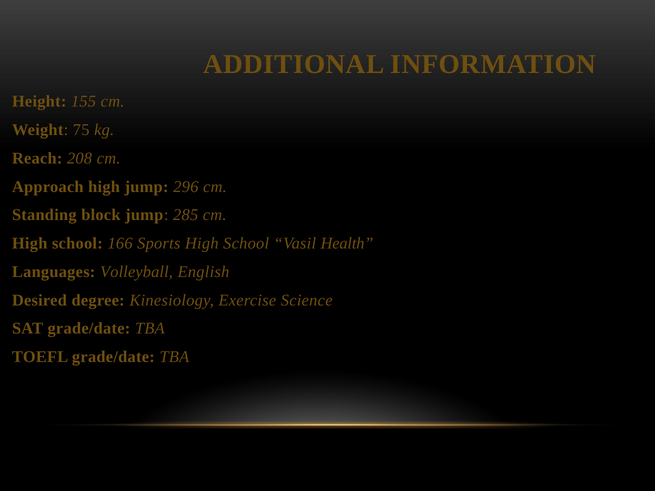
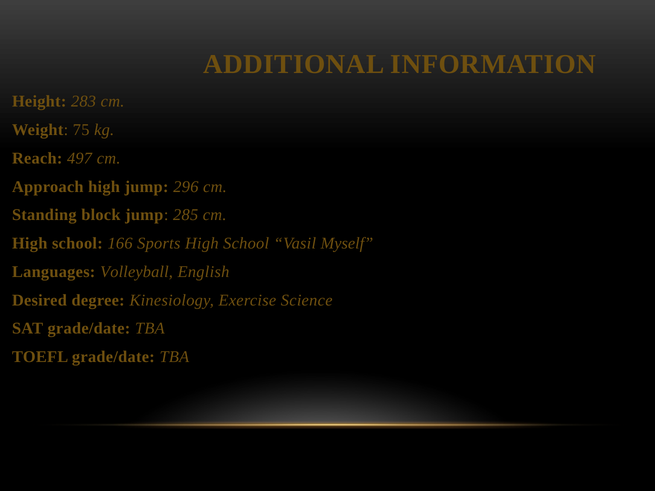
155: 155 -> 283 (84, 102)
208: 208 -> 497 (80, 158)
Health: Health -> Myself (347, 244)
